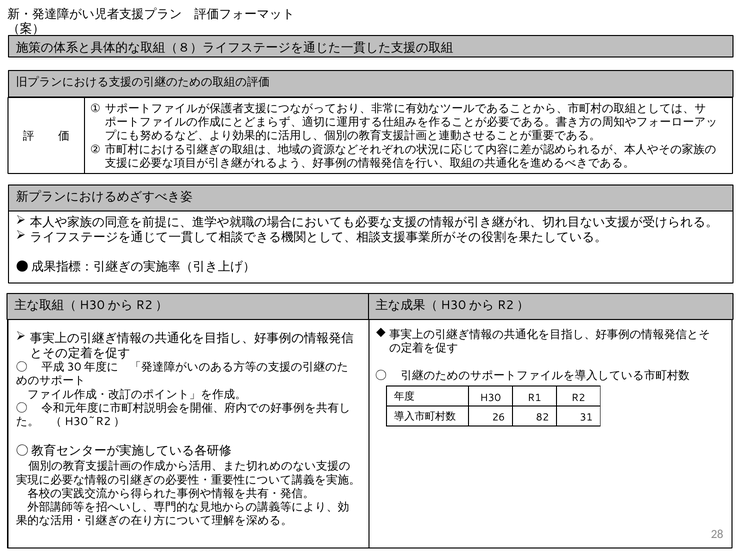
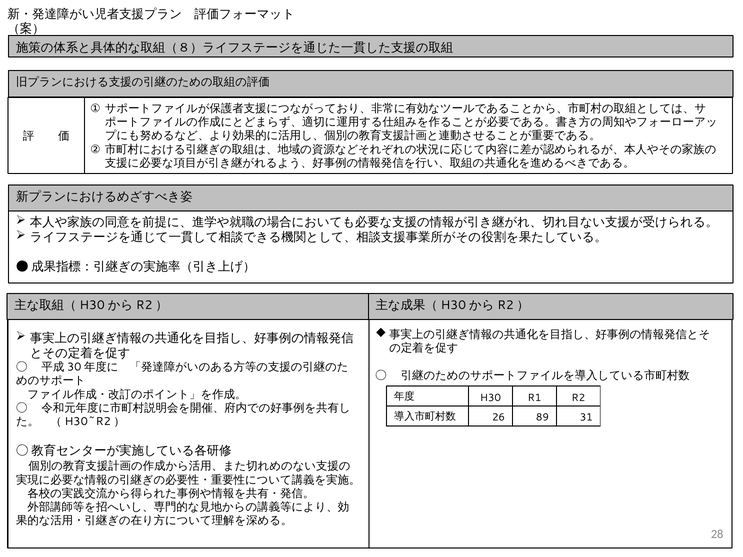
82: 82 -> 89 (542, 418)
